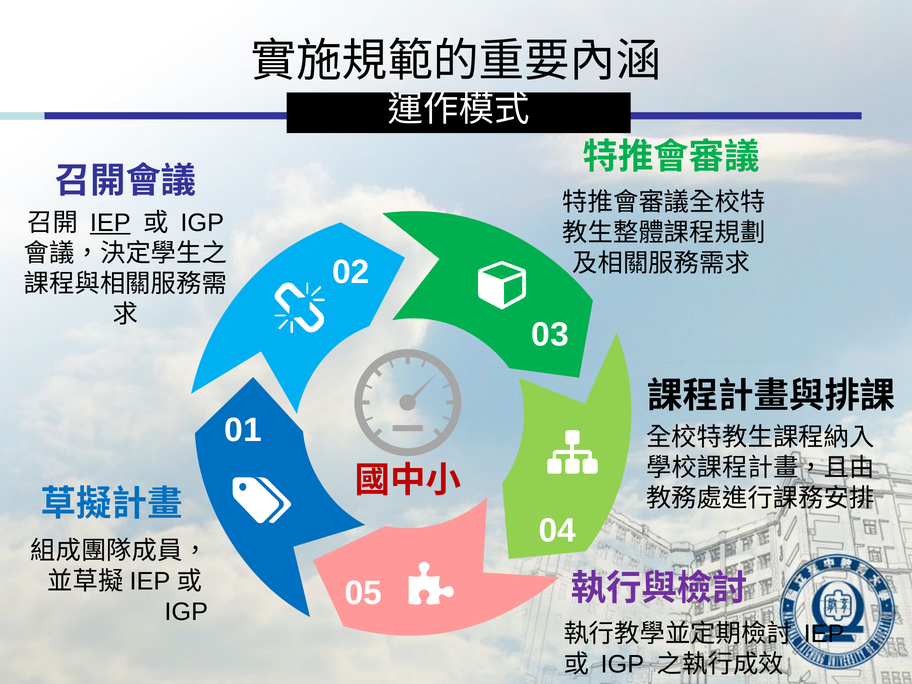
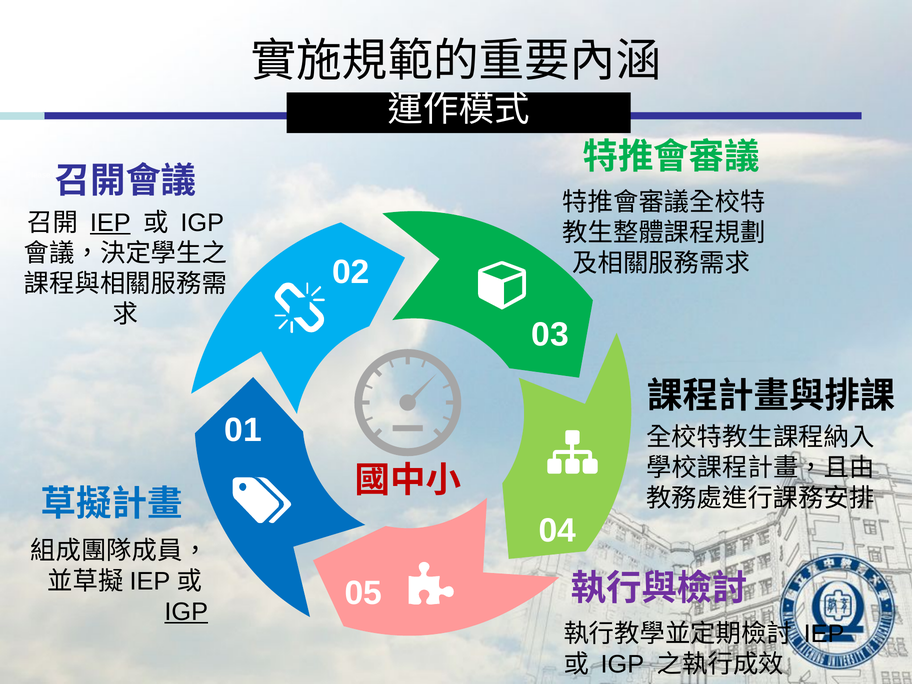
IGP underline: none -> present (186, 612)
